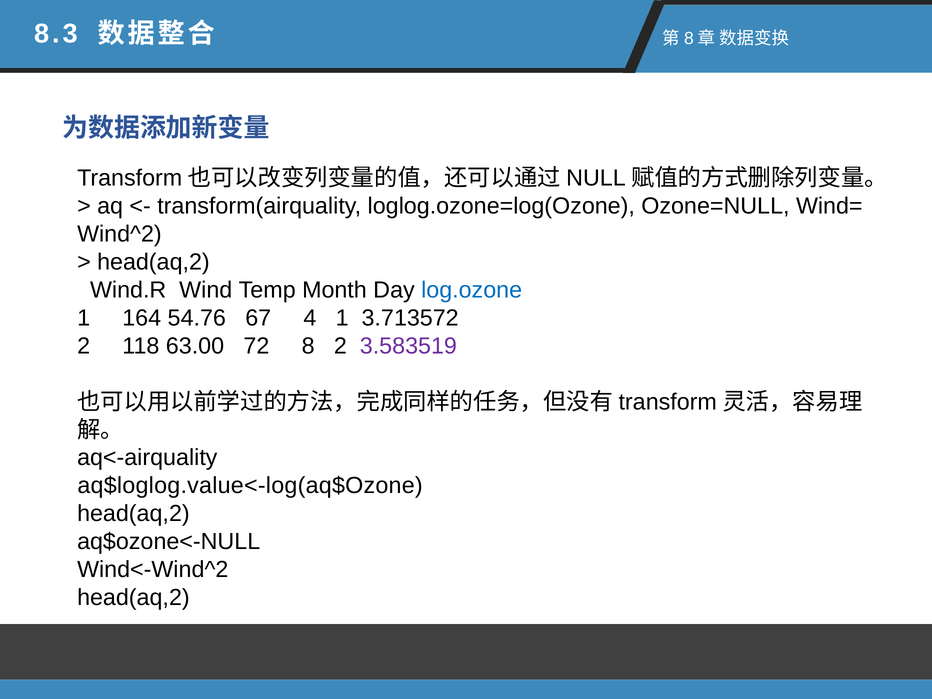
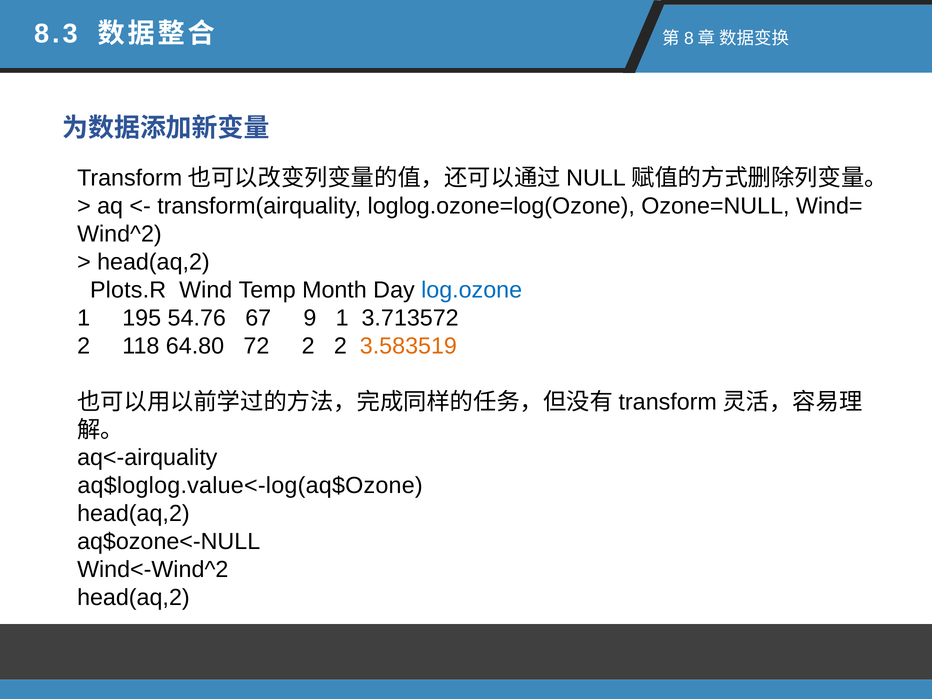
Wind.R: Wind.R -> Plots.R (128, 290)
164: 164 -> 195 (142, 318)
4: 4 -> 9 (310, 318)
63.00: 63.00 -> 64.80 (195, 346)
72 8: 8 -> 2 (308, 346)
3.583519 colour: purple -> orange (408, 346)
